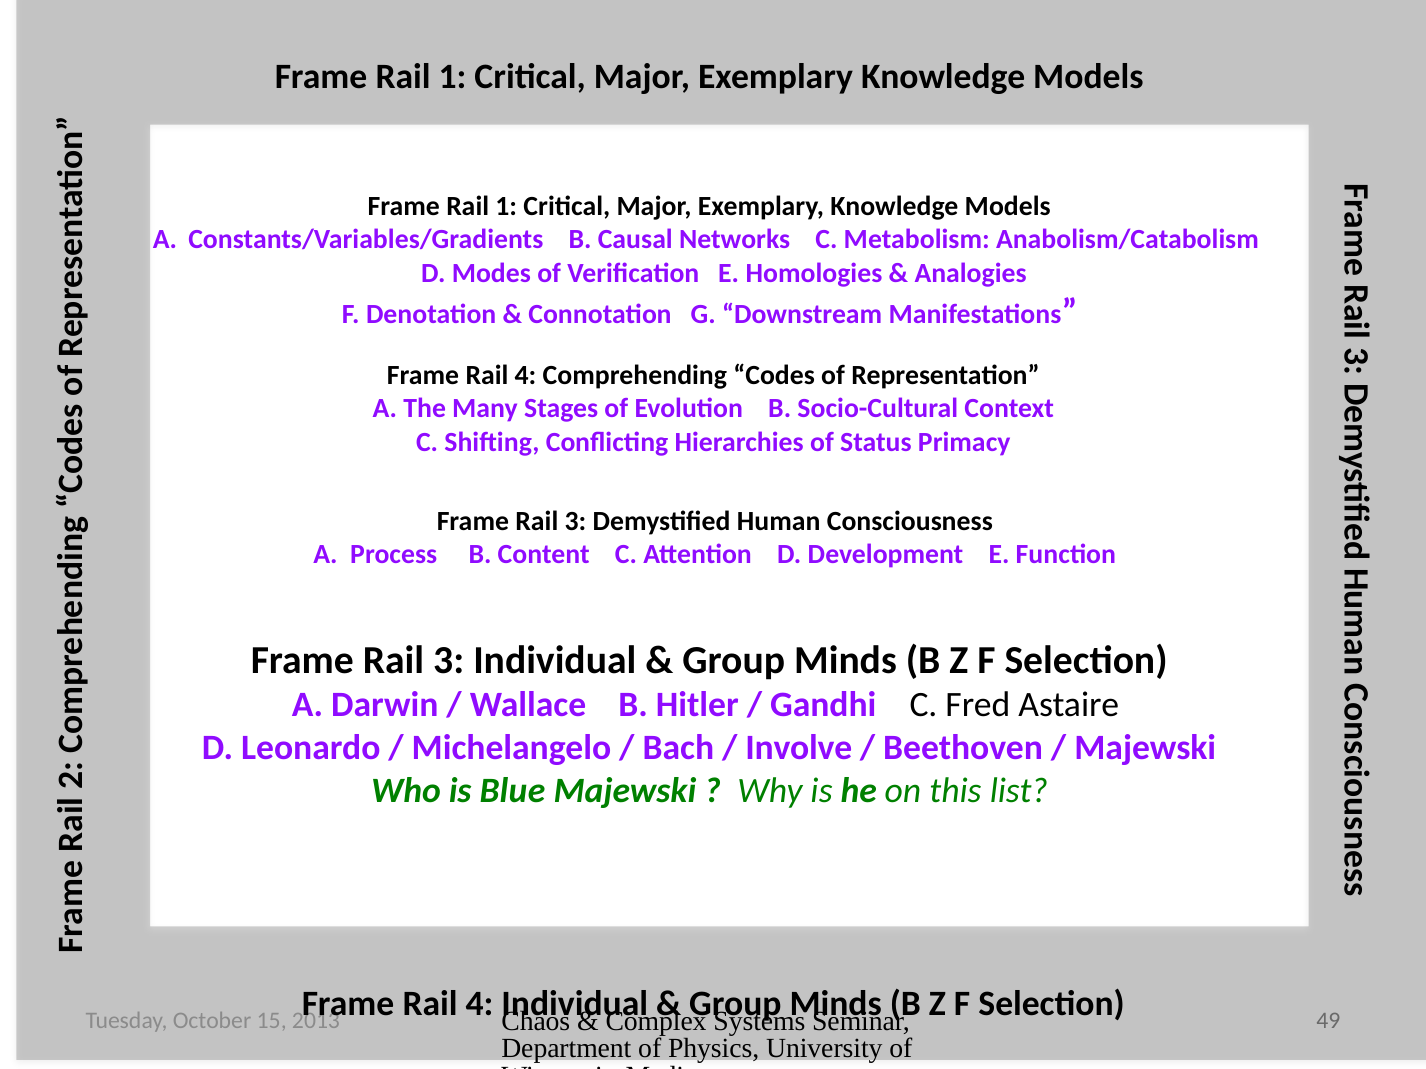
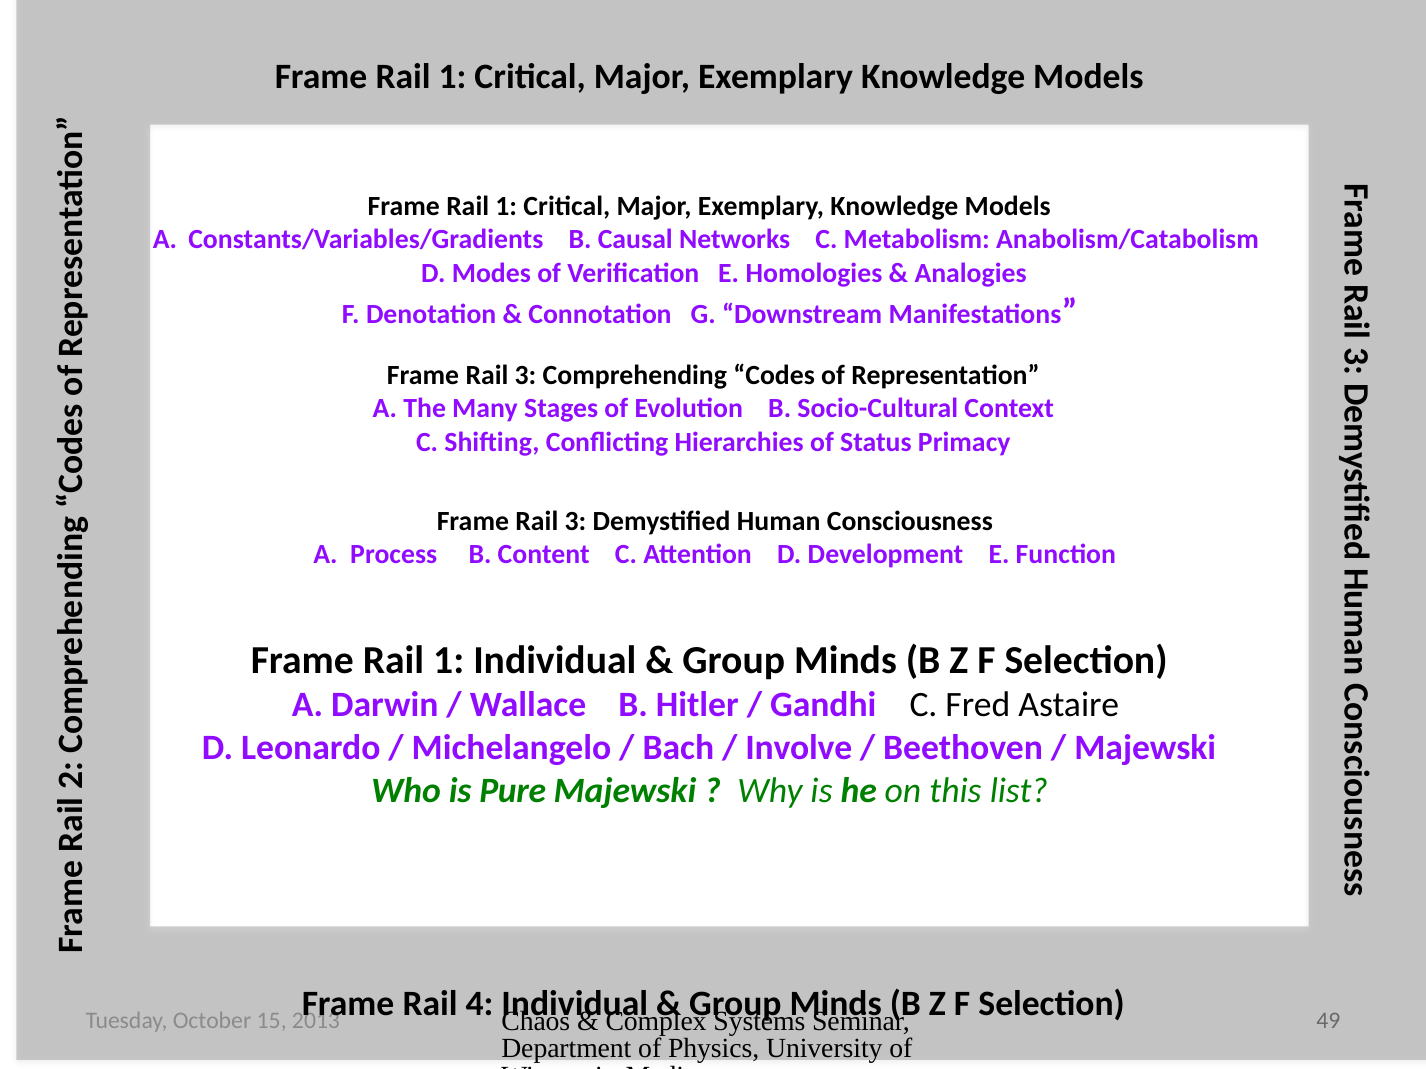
4: 4 -> 3 (526, 376)
3: 3 -> 1 (449, 660)
Blue: Blue -> Pure (513, 791)
